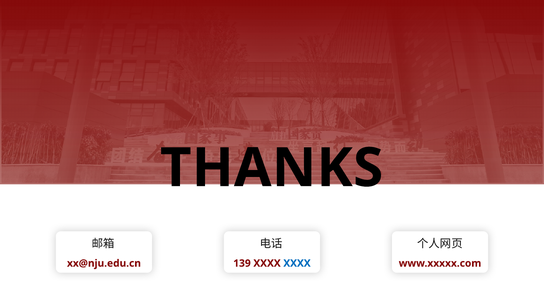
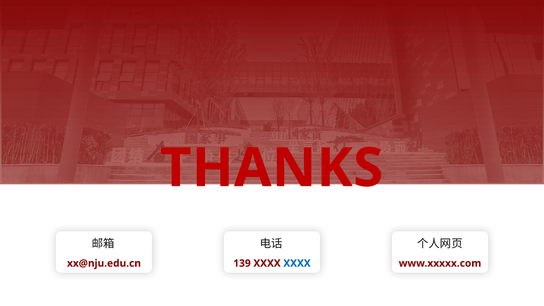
THANKS colour: black -> red (272, 168)
